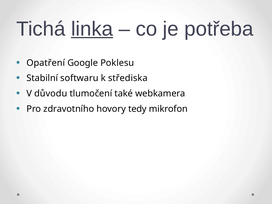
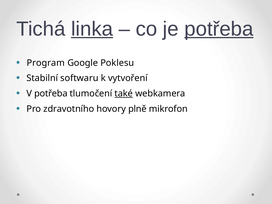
potřeba underline: none -> present (219, 29)
Opatření: Opatření -> Program (46, 63)
střediska: střediska -> vytvoření (128, 78)
V důvodu: důvodu -> potřeba (51, 94)
také underline: none -> present (124, 94)
tedy: tedy -> plně (137, 109)
